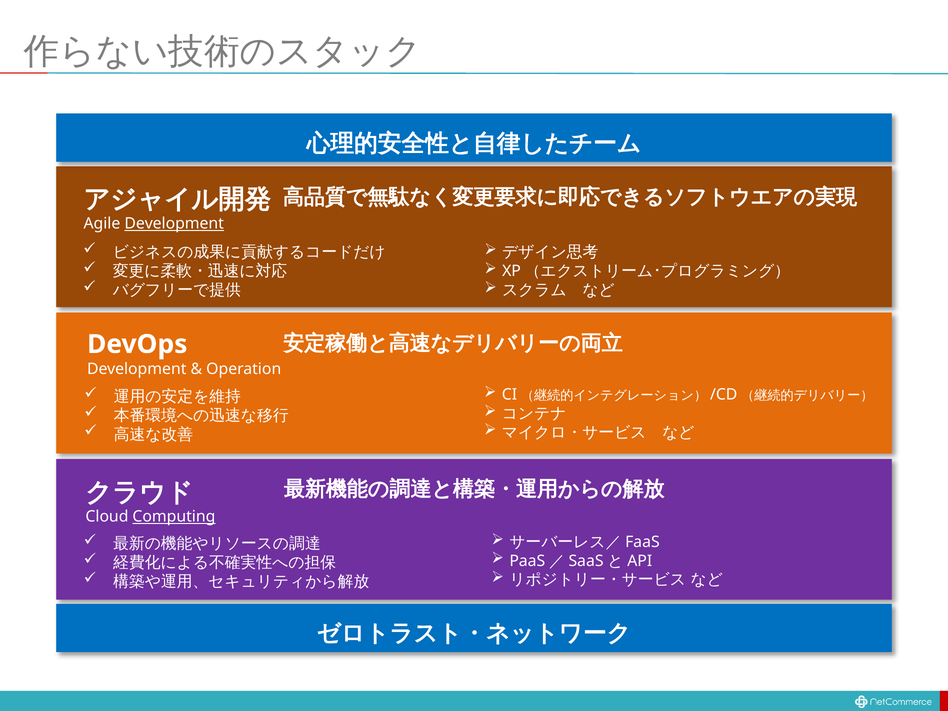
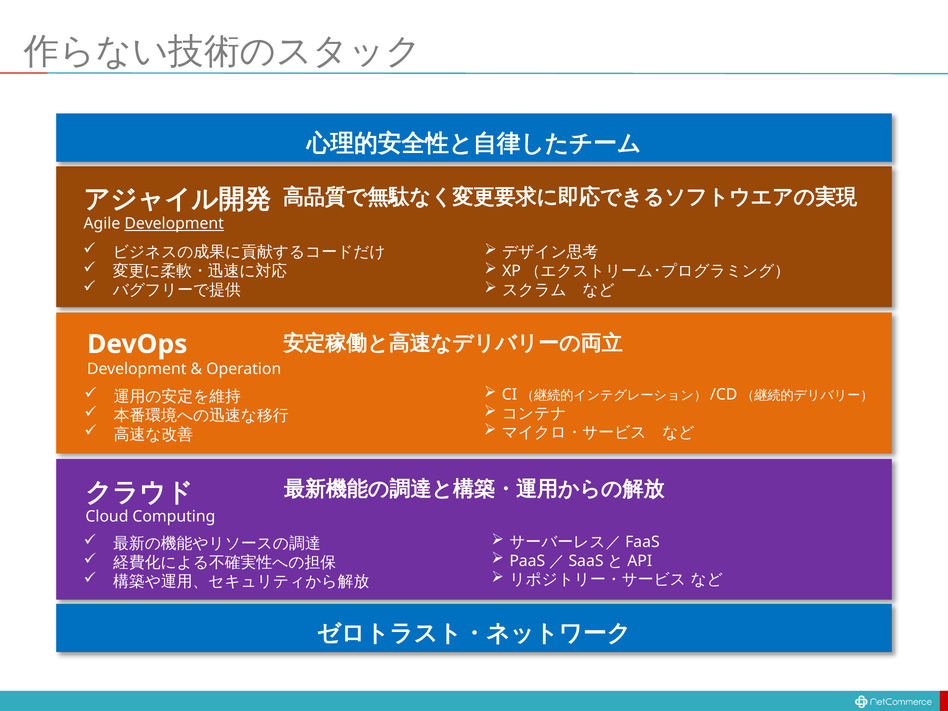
Computing underline: present -> none (174, 517)
